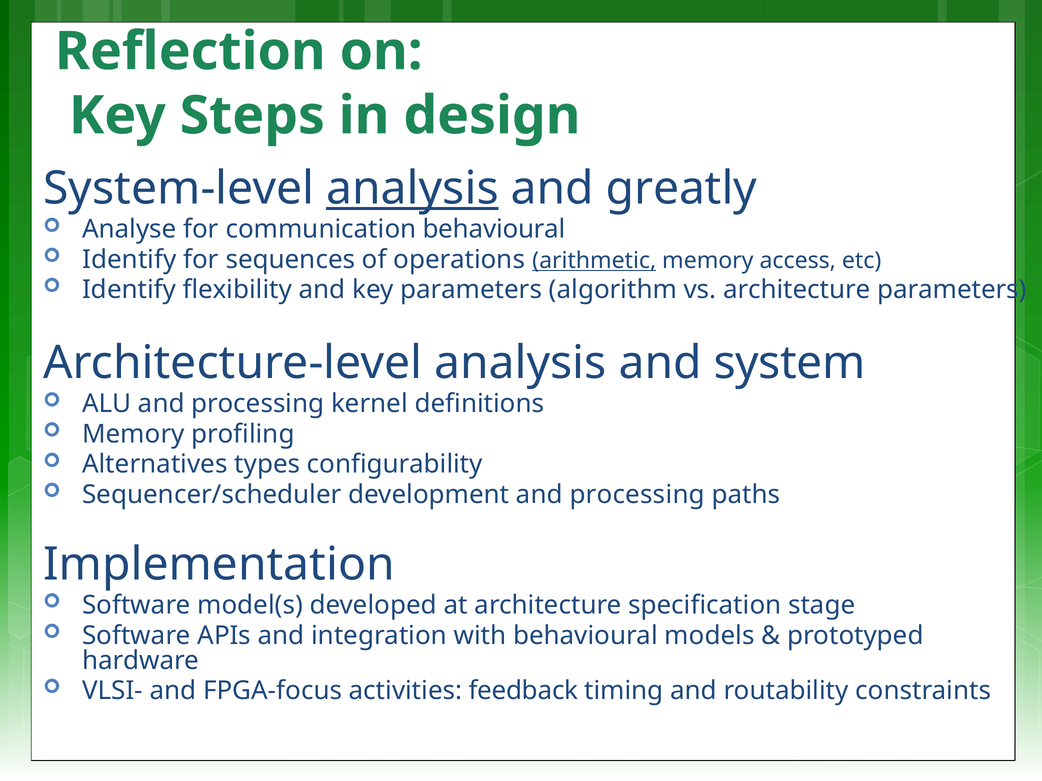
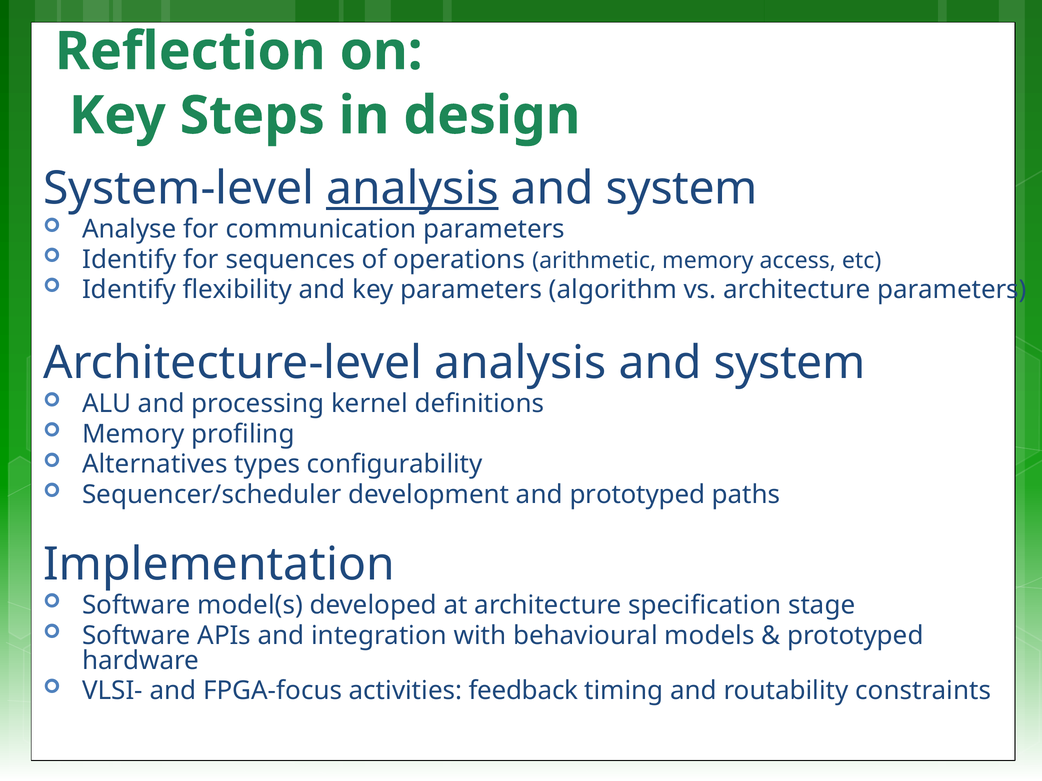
greatly: greatly -> system (682, 189)
communication behavioural: behavioural -> parameters (494, 230)
arithmetic underline: present -> none (594, 261)
development and processing: processing -> prototyped (637, 495)
